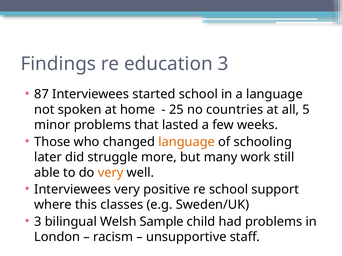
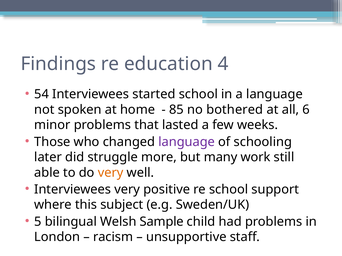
education 3: 3 -> 4 (223, 64)
87: 87 -> 54 (42, 94)
25: 25 -> 85 (176, 110)
countries: countries -> bothered (235, 110)
5: 5 -> 6 (306, 110)
language colour: orange -> purple (187, 142)
classes: classes -> subject (122, 205)
3: 3 -> 5 (38, 222)
